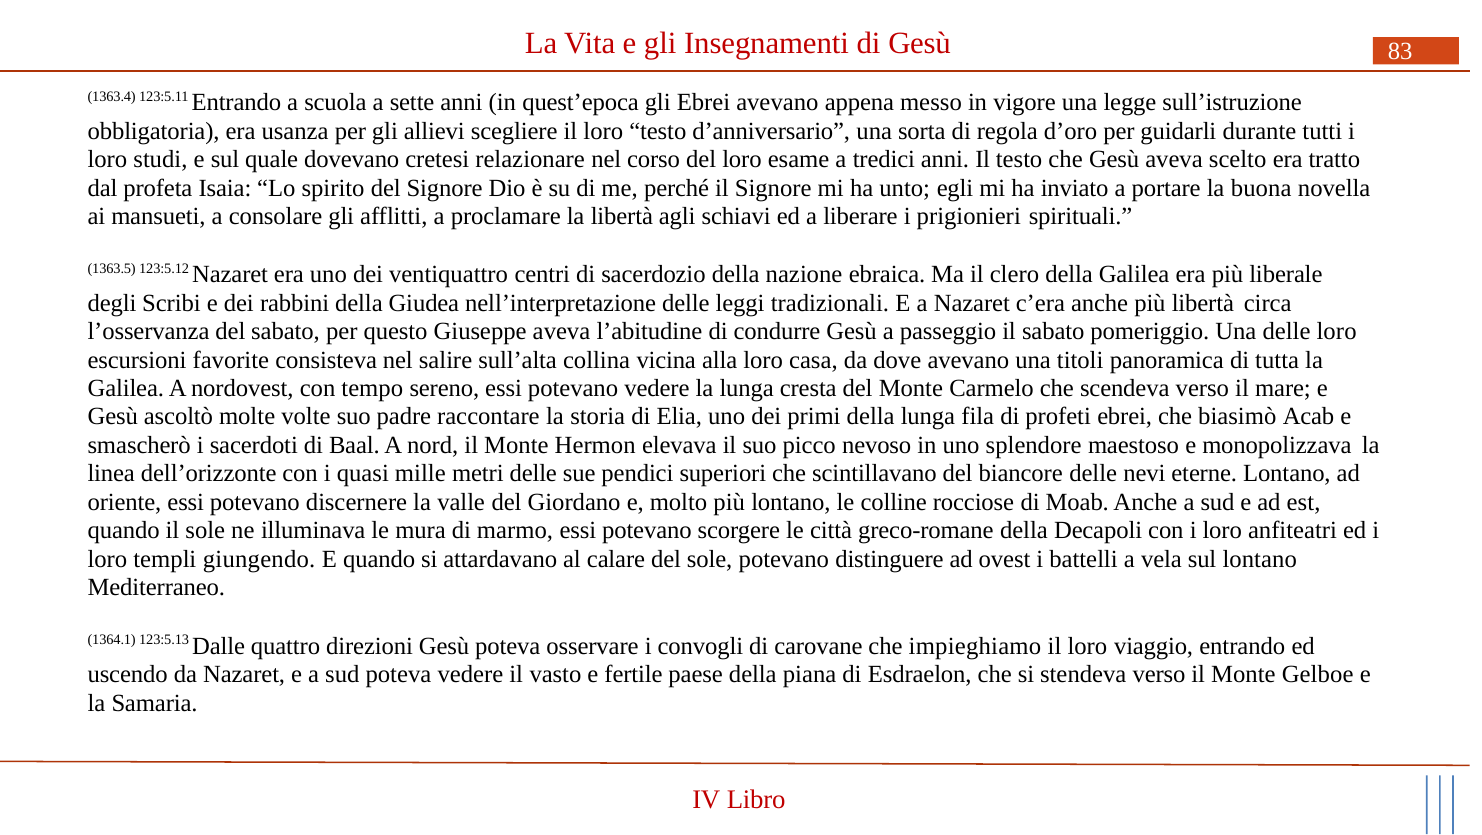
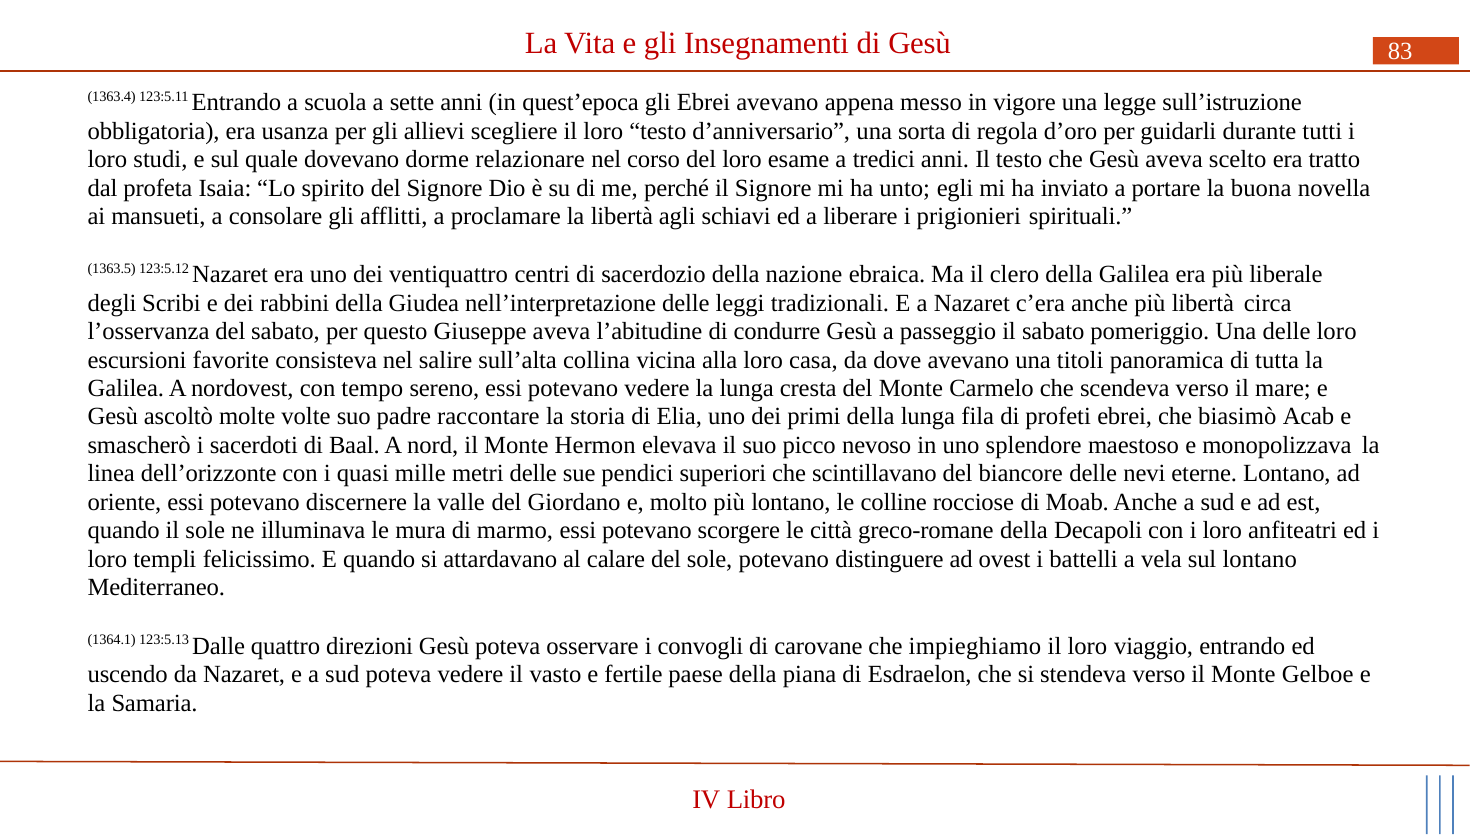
cretesi: cretesi -> dorme (437, 159)
giungendo: giungendo -> felicissimo (259, 559)
